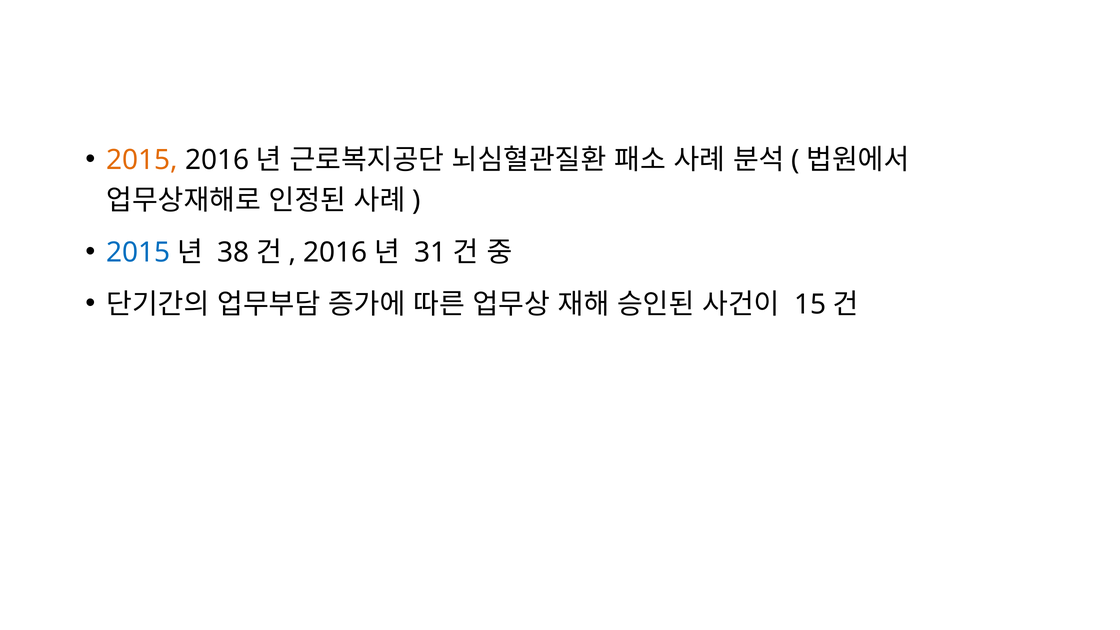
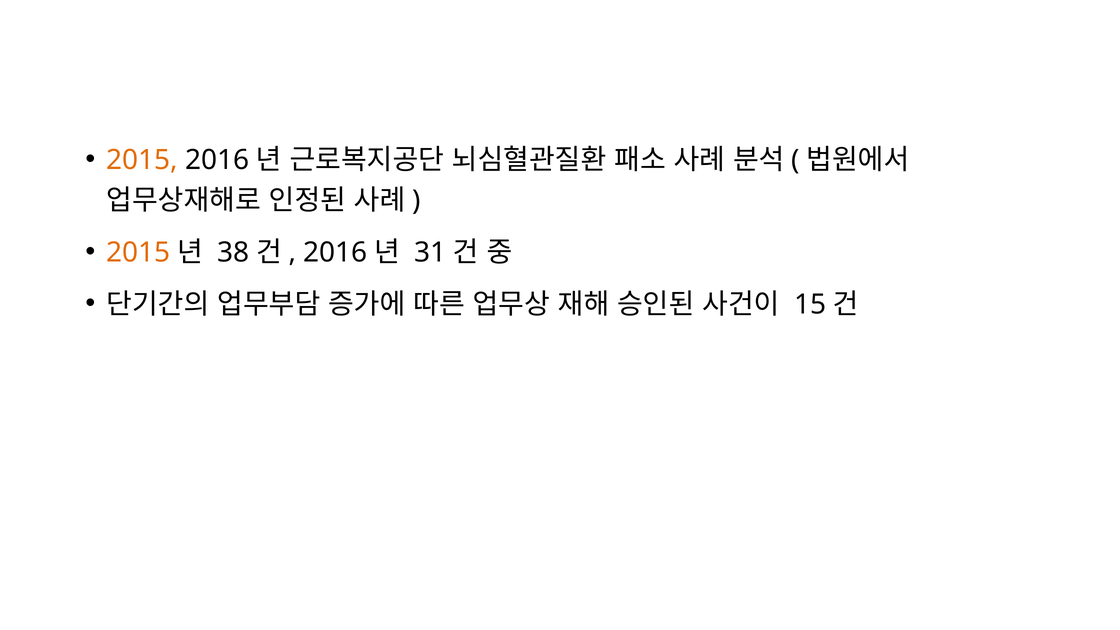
2015 colour: blue -> orange (138, 252)
